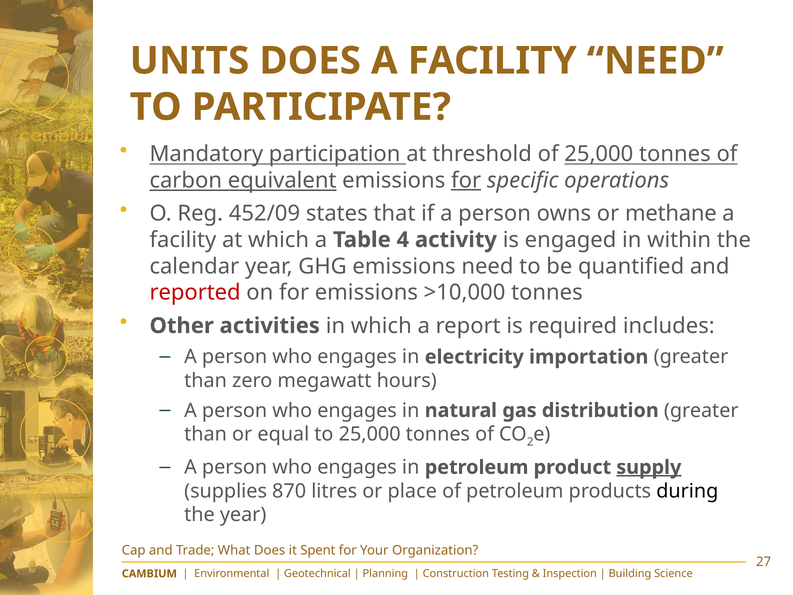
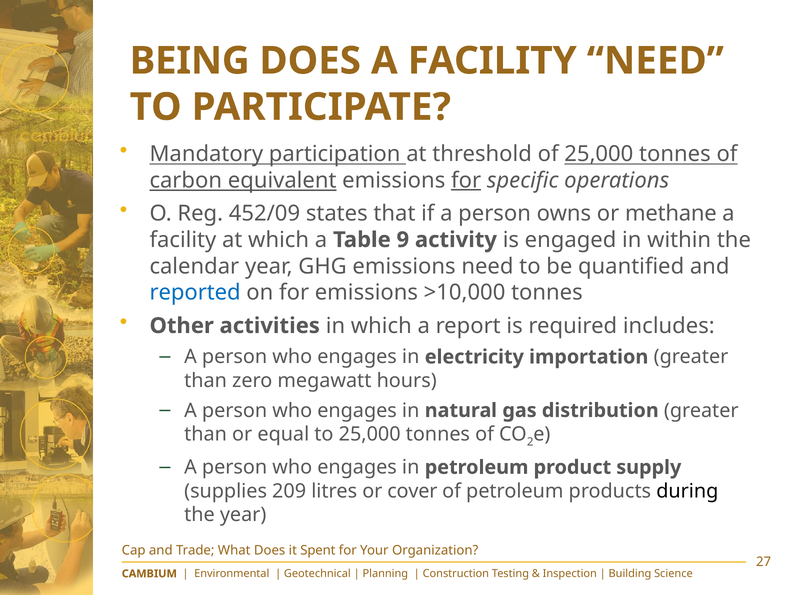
UNITS: UNITS -> BEING (190, 61)
4: 4 -> 9 (403, 240)
reported colour: red -> blue (195, 293)
supply underline: present -> none (649, 467)
870: 870 -> 209 (289, 491)
place: place -> cover (412, 491)
